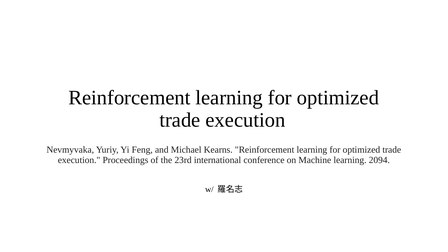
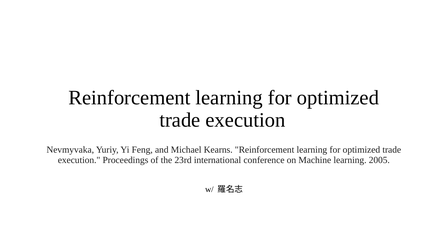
2094: 2094 -> 2005 (379, 160)
